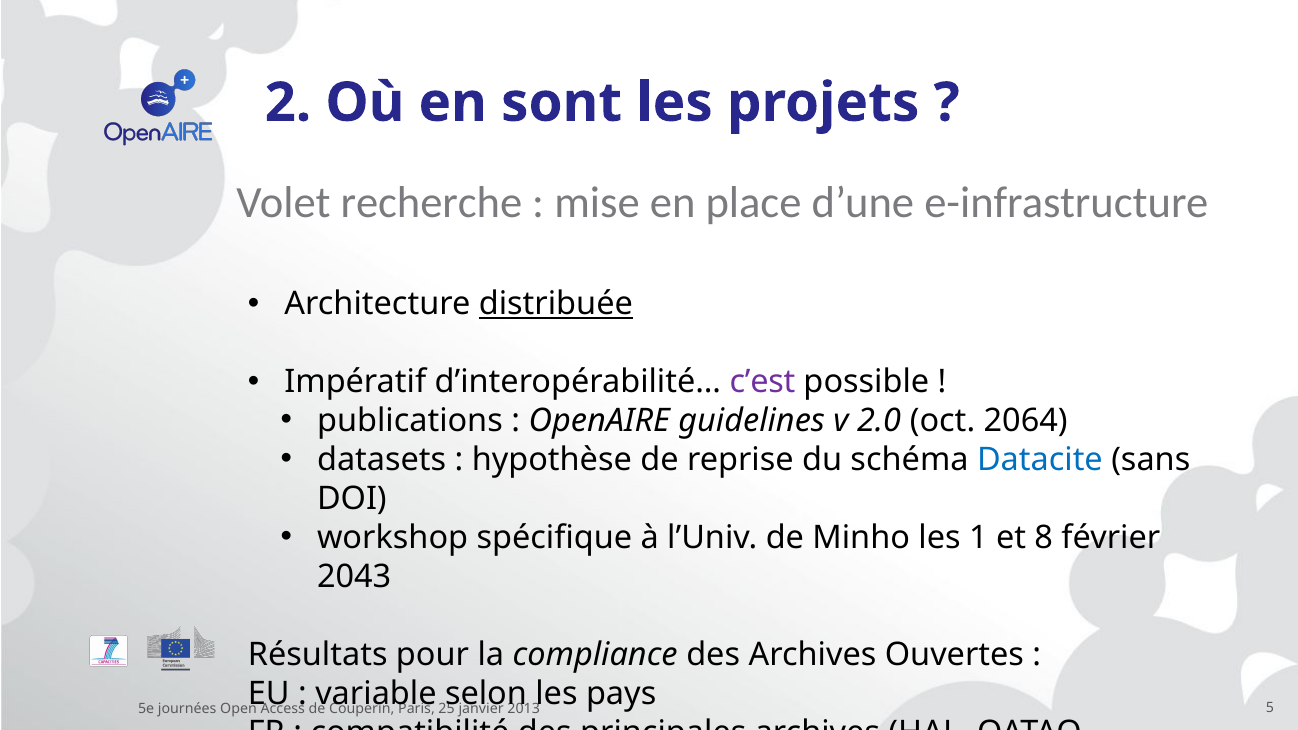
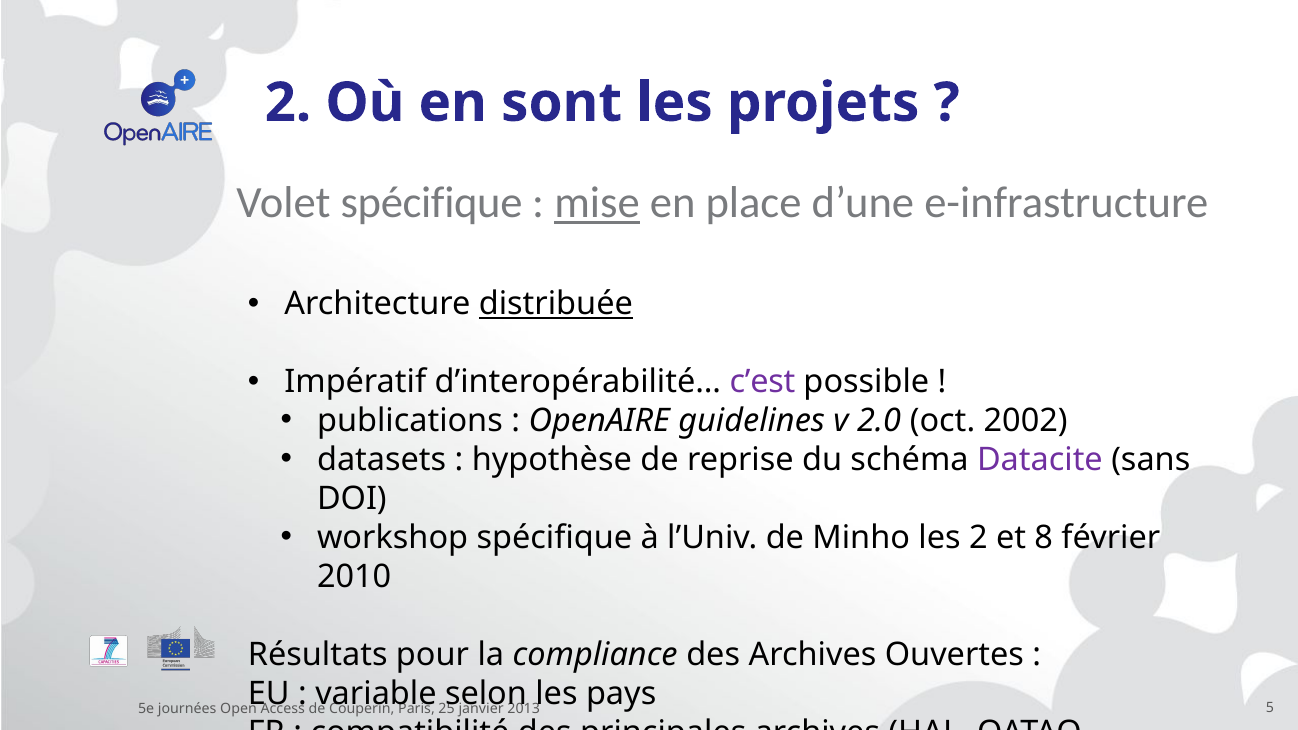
Volet recherche: recherche -> spécifique (432, 203)
mise underline: none -> present (597, 203)
2064: 2064 -> 2002 (1026, 421)
Datacite colour: blue -> purple (1040, 460)
les 1: 1 -> 2 (978, 538)
2043: 2043 -> 2010 (354, 577)
